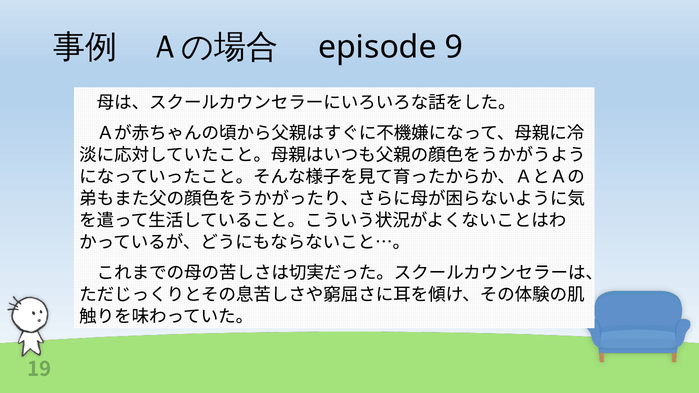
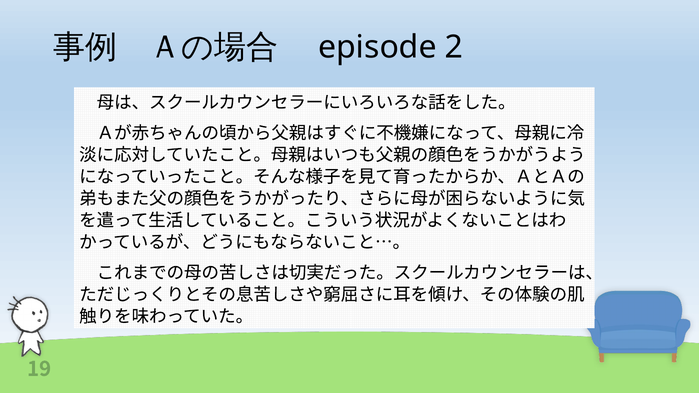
9: 9 -> 2 (454, 47)
